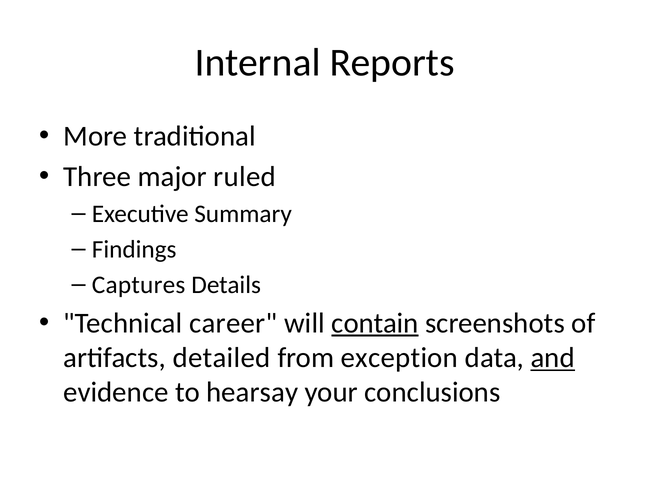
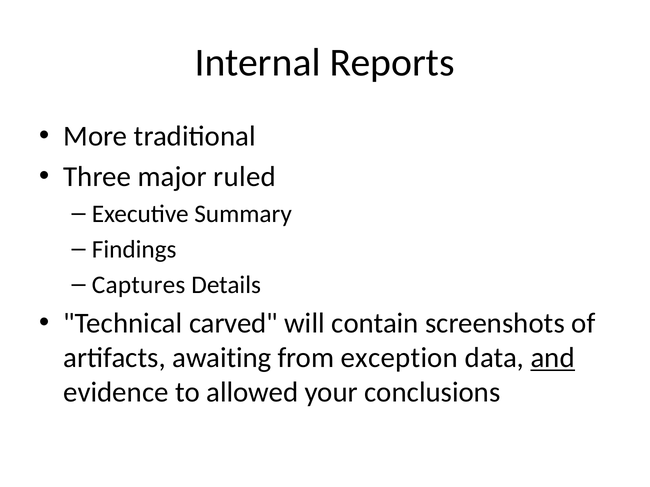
career: career -> carved (233, 324)
contain underline: present -> none (375, 324)
detailed: detailed -> awaiting (222, 358)
hearsay: hearsay -> allowed (252, 393)
